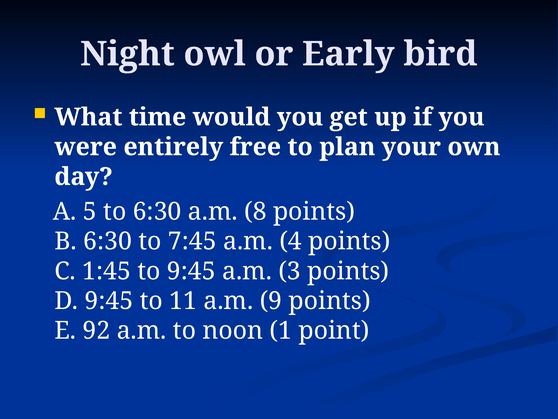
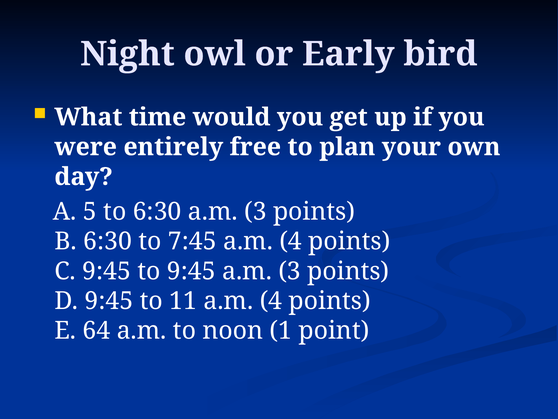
6:30 a.m 8: 8 -> 3 (255, 211)
C 1:45: 1:45 -> 9:45 (107, 271)
11 a.m 9: 9 -> 4 (271, 301)
92: 92 -> 64 (96, 330)
